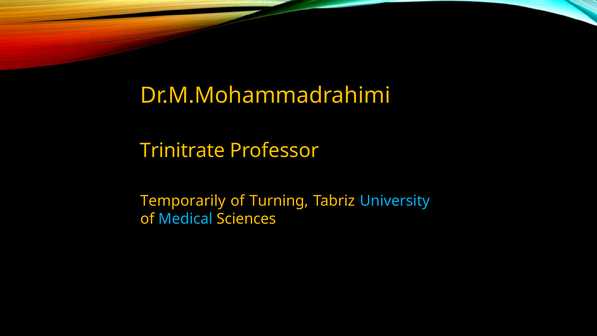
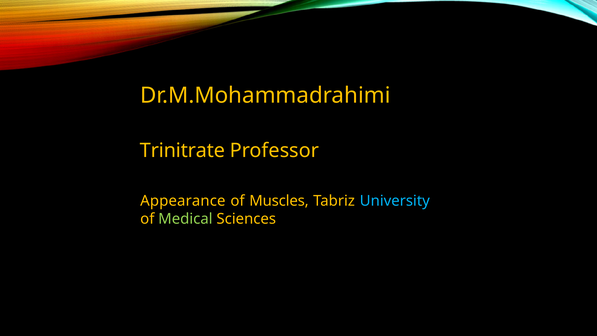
Temporarily: Temporarily -> Appearance (183, 201)
Turning: Turning -> Muscles (279, 201)
Medical colour: light blue -> light green (185, 219)
